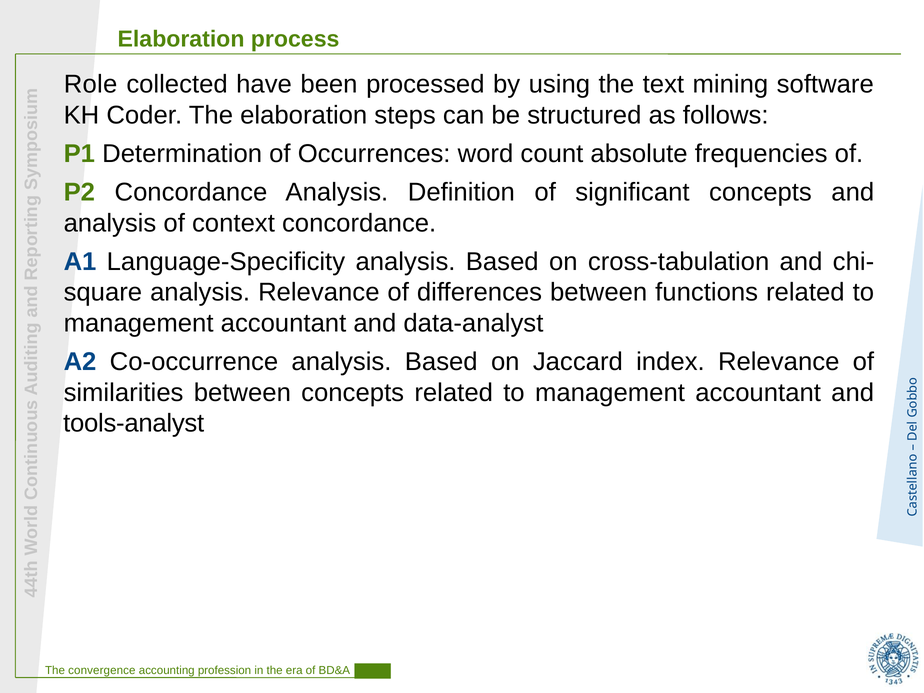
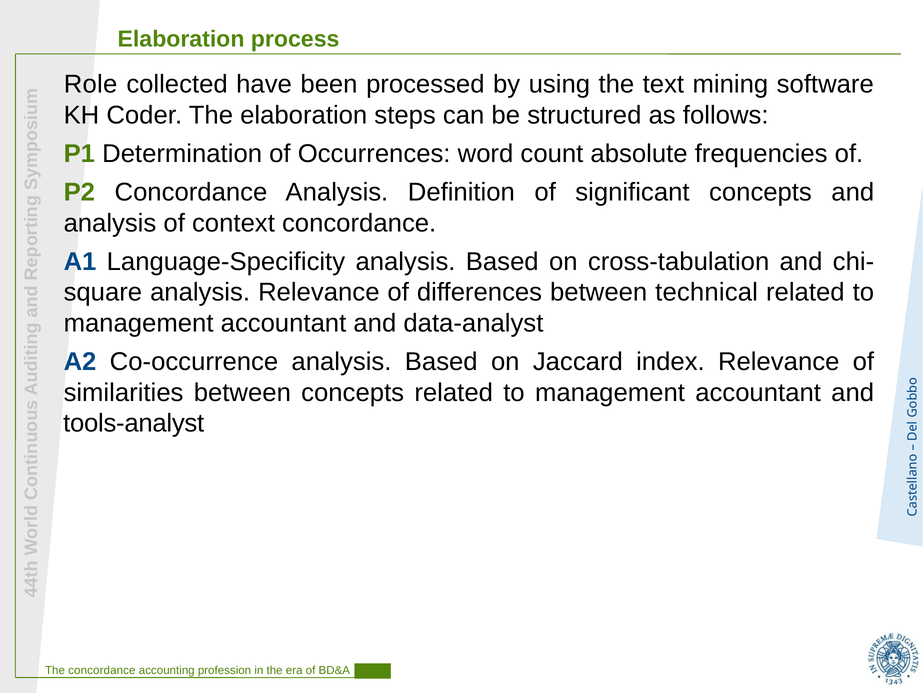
functions: functions -> technical (707, 292)
The convergence: convergence -> concordance (102, 670)
